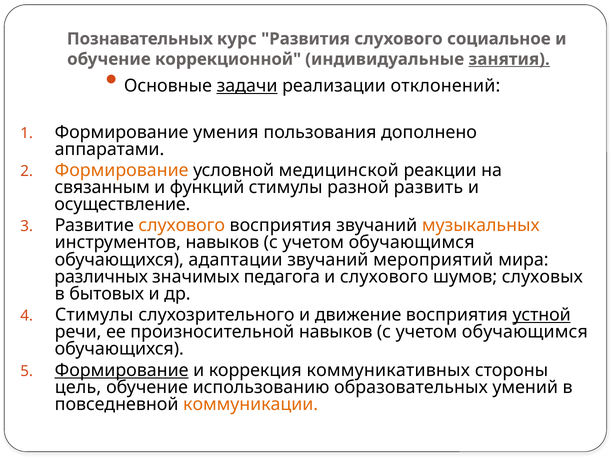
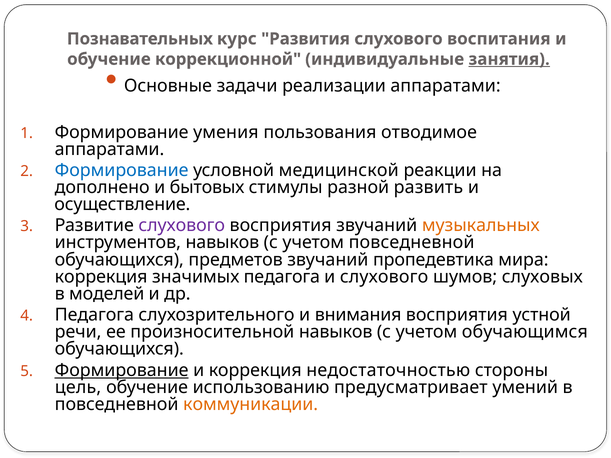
социальное: социальное -> воспитания (499, 39)
задачи underline: present -> none (247, 86)
реализации отклонений: отклонений -> аппаратами (446, 86)
дополнено: дополнено -> отводимое (429, 132)
Формирование colour: orange -> blue (122, 170)
связанным: связанным -> дополнено (102, 187)
функций: функций -> бытовых (207, 187)
слухового colour: orange -> purple (182, 226)
обучающимся: обучающимся -> повседневной (412, 243)
адаптации: адаптации -> предметов (236, 260)
мероприятий: мероприятий -> пропедевтика (433, 260)
различных: различных -> коррекция (101, 277)
бытовых: бытовых -> моделей (107, 294)
Стимулы: Стимулы -> Педагога (94, 315)
движение: движение -> внимания (358, 315)
устной underline: present -> none (542, 315)
коммуникативных: коммуникативных -> недостаточностью (388, 370)
образовательных: образовательных -> предусматривает (411, 387)
